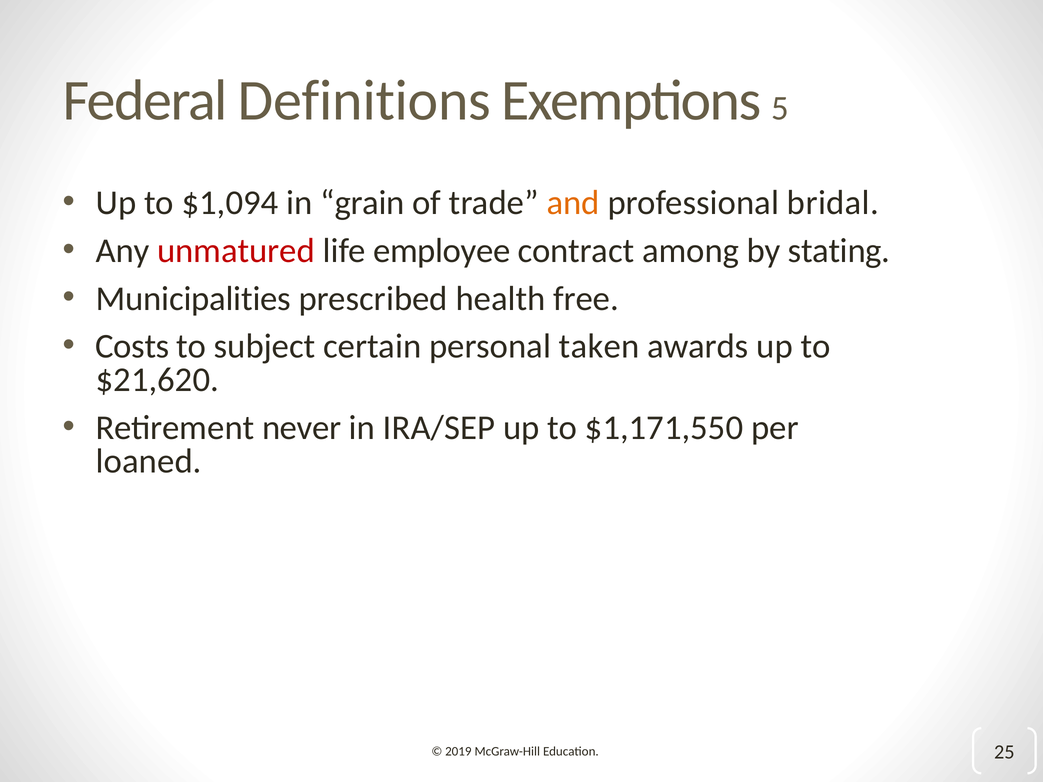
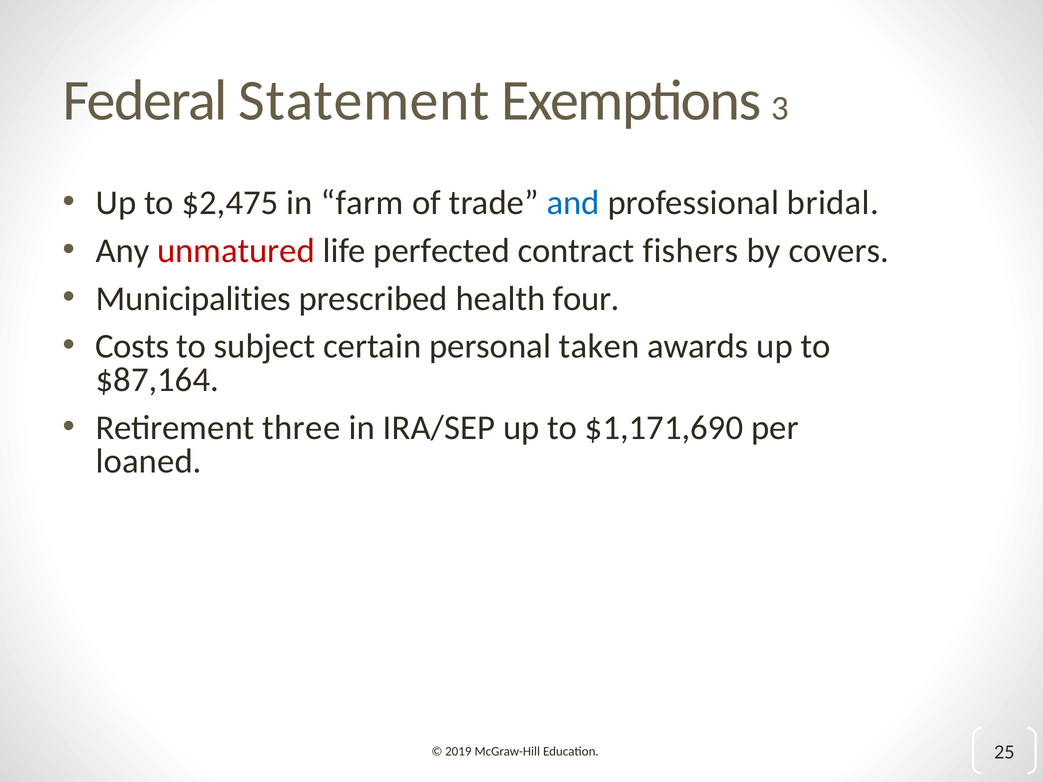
Definitions: Definitions -> Statement (364, 101)
5: 5 -> 3 (780, 108)
$1,094: $1,094 -> $2,475 (230, 203)
grain: grain -> farm (362, 203)
and colour: orange -> blue (573, 203)
employee: employee -> perfected (442, 251)
among: among -> fishers (690, 251)
stating: stating -> covers (839, 251)
free: free -> four (586, 299)
$21,620: $21,620 -> $87,164 (157, 380)
never: never -> three (301, 428)
$1,171,550: $1,171,550 -> $1,171,690 (664, 428)
